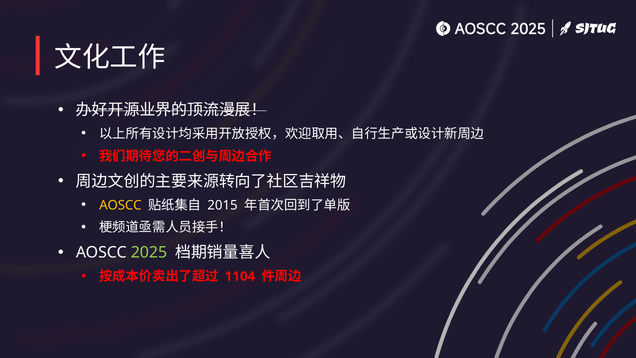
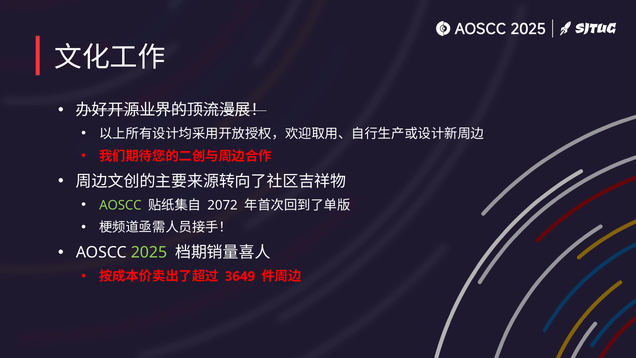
AOSCC colour: yellow -> light green (120, 205)
2015: 2015 -> 2072 (223, 205)
1104: 1104 -> 3649 (240, 276)
